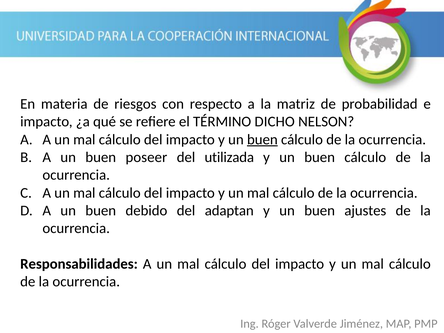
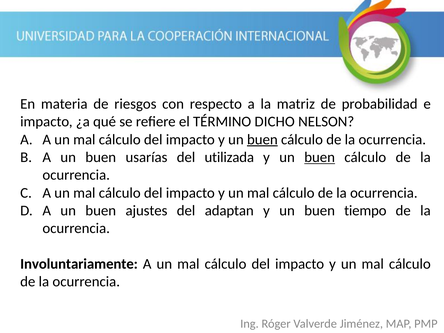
poseer: poseer -> usarías (146, 157)
buen underline: none -> present (320, 157)
debido: debido -> ajustes (146, 211)
ajustes: ajustes -> tiempo (365, 211)
Responsabilidades: Responsabilidades -> Involuntariamente (79, 264)
